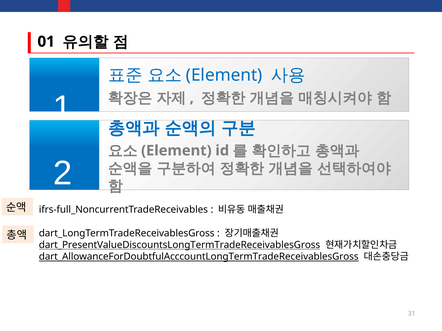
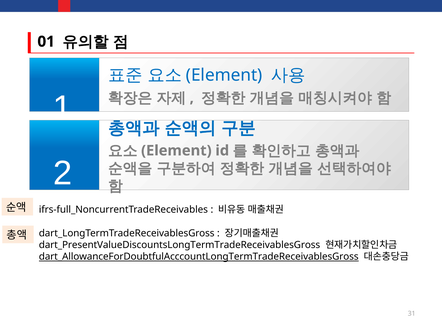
dart_PresentValueDiscountsLongTermTradeReceivablesGross underline: present -> none (180, 245)
